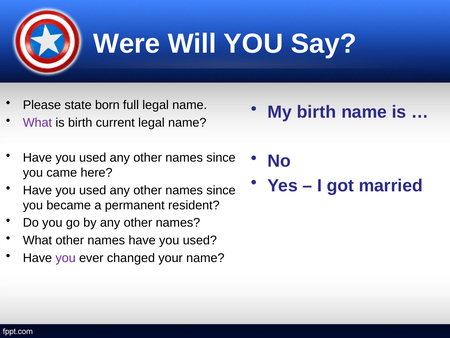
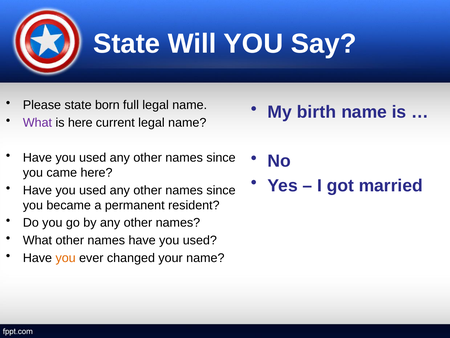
Were: Were -> State (127, 44)
is birth: birth -> here (80, 122)
you colour: purple -> orange (66, 258)
